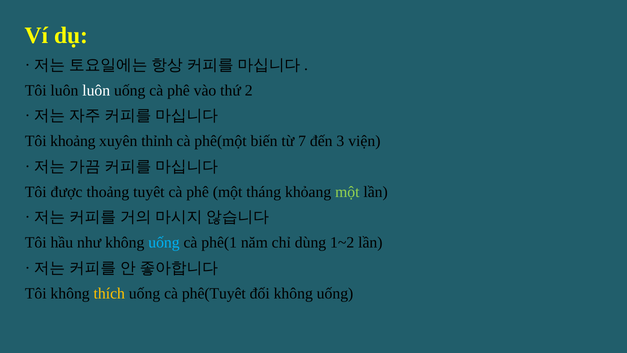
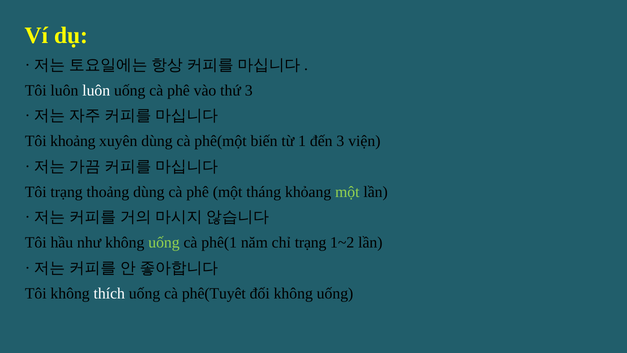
thứ 2: 2 -> 3 (249, 90)
xuyên thỉnh: thỉnh -> dùng (157, 141)
7: 7 -> 1 (302, 141)
Tôi được: được -> trạng (67, 192)
thoảng tuyêt: tuyêt -> dùng (149, 192)
uống colour: light blue -> light green (164, 242)
chỉ dùng: dùng -> trạng (311, 242)
thích colour: yellow -> white (109, 293)
